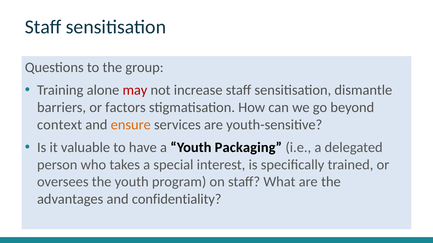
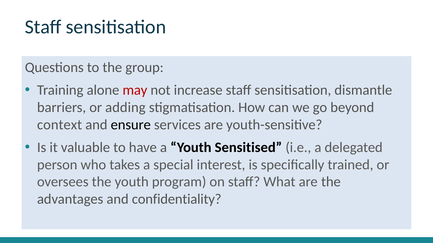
factors: factors -> adding (125, 108)
ensure colour: orange -> black (131, 125)
Packaging: Packaging -> Sensitised (248, 148)
